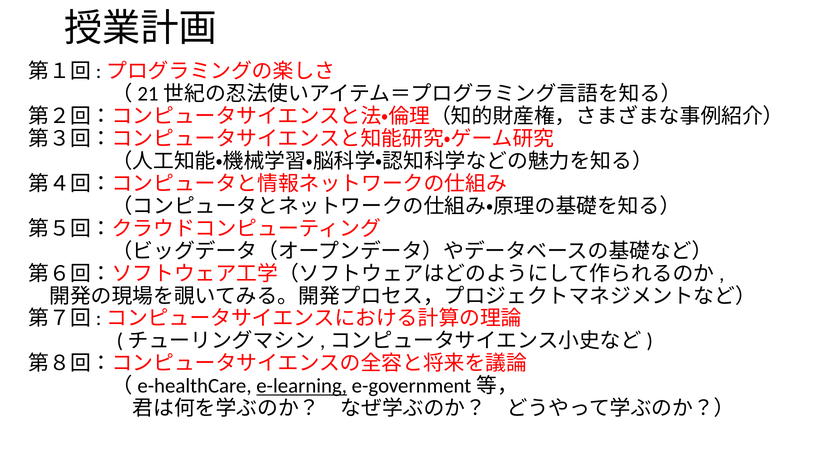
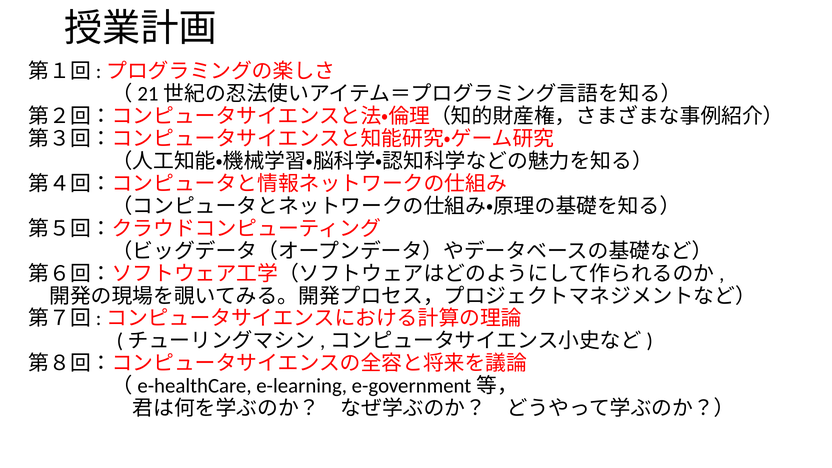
e-learning underline: present -> none (302, 386)
